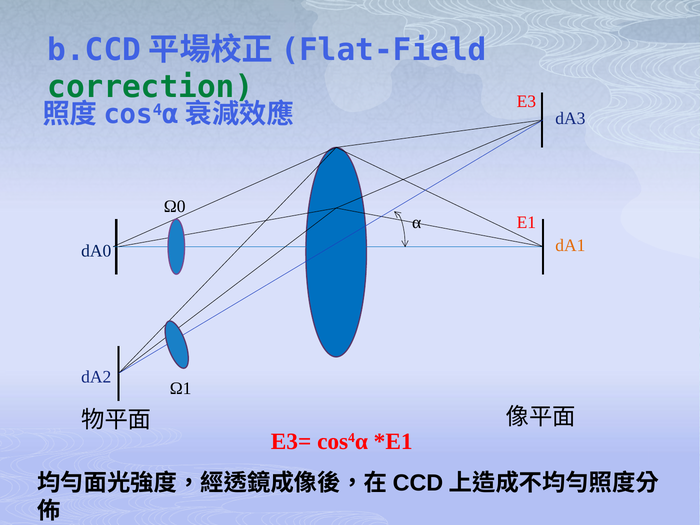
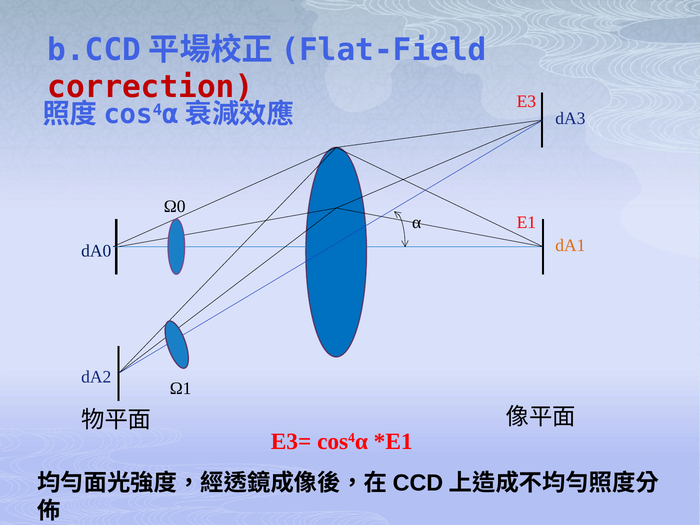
correction colour: green -> red (150, 87)
